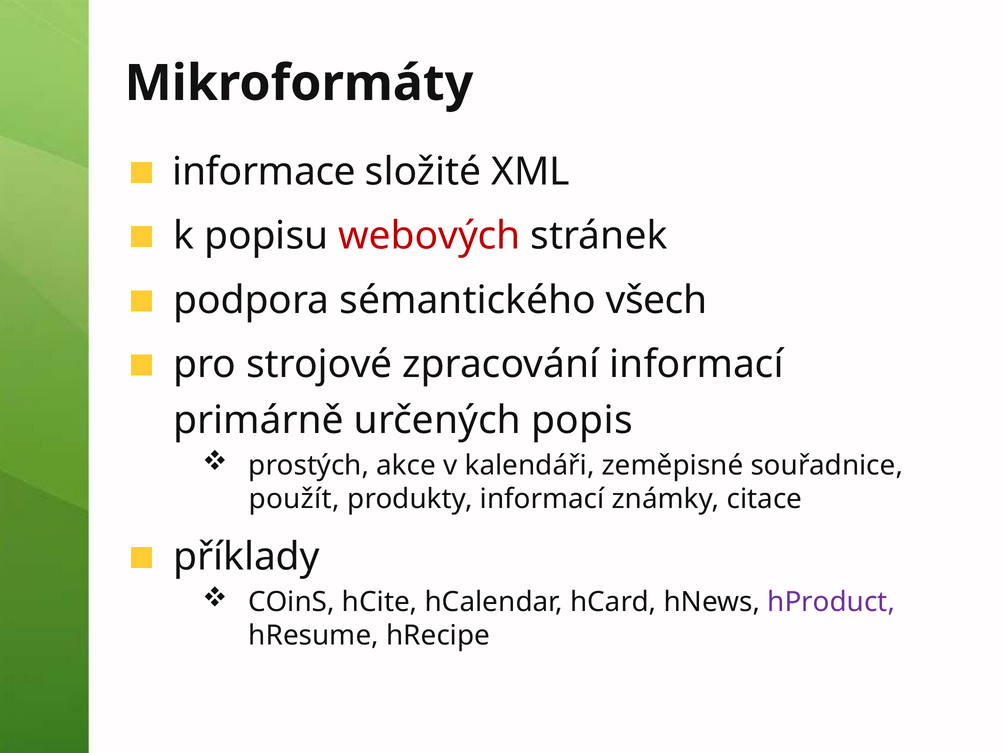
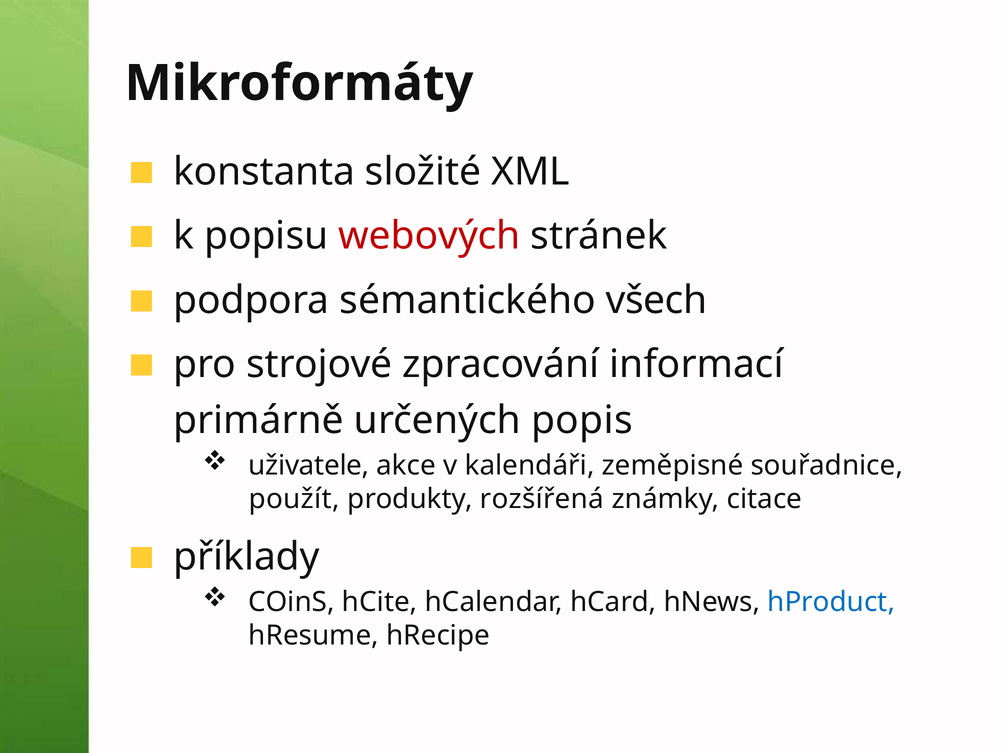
informace: informace -> konstanta (264, 172)
prostých: prostých -> uživatele (309, 465)
produkty informací: informací -> rozšířená (542, 499)
hProduct colour: purple -> blue (831, 602)
